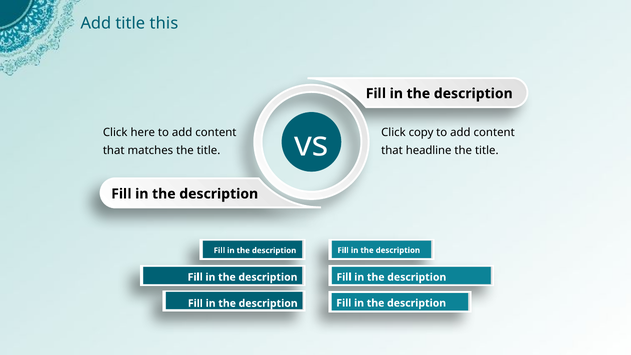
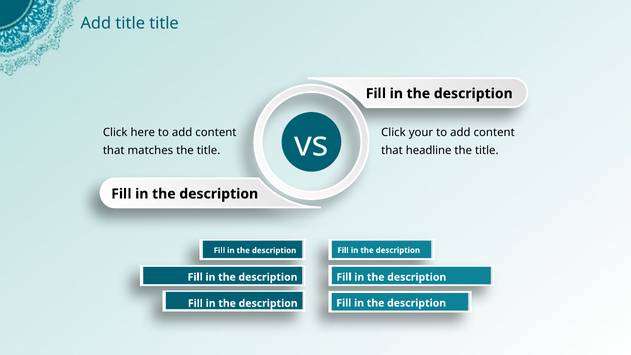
title this: this -> title (164, 24)
copy: copy -> your (421, 133)
